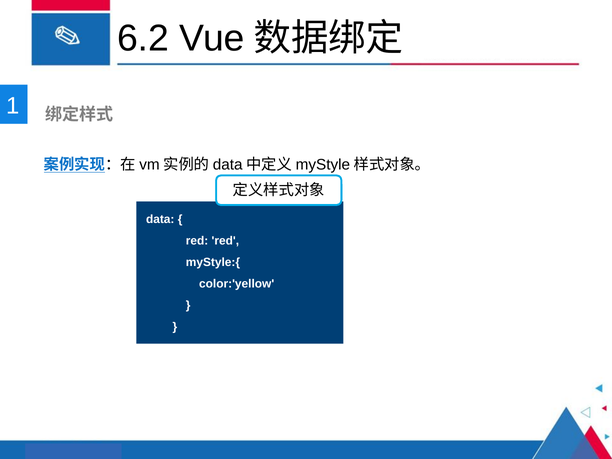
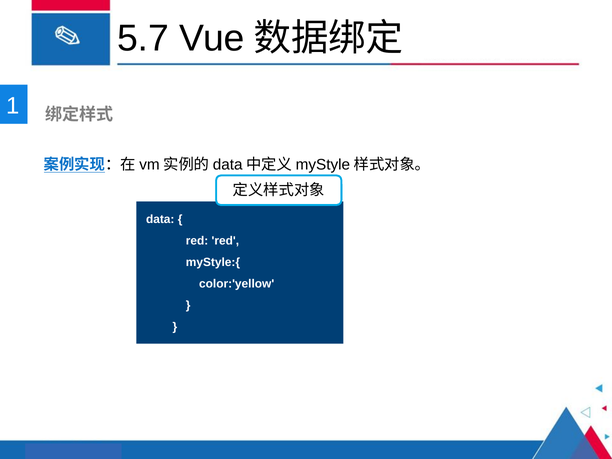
6.2: 6.2 -> 5.7 (143, 38)
